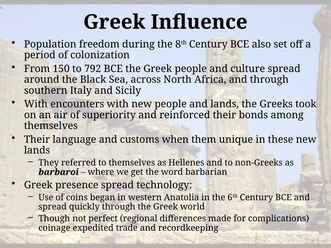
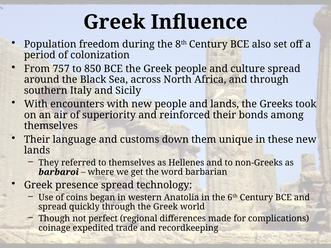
150: 150 -> 757 (61, 69)
792: 792 -> 850 (93, 69)
when: when -> down (175, 140)
